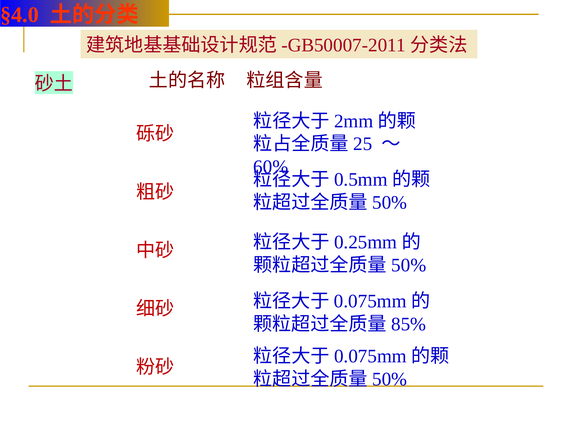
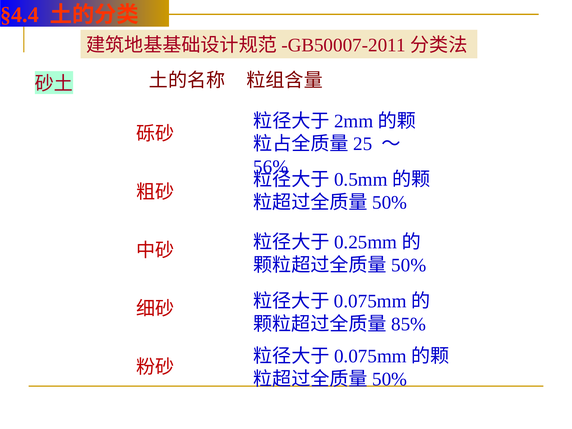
§4.0: §4.0 -> §4.4 (20, 15)
60%: 60% -> 56% (271, 167)
